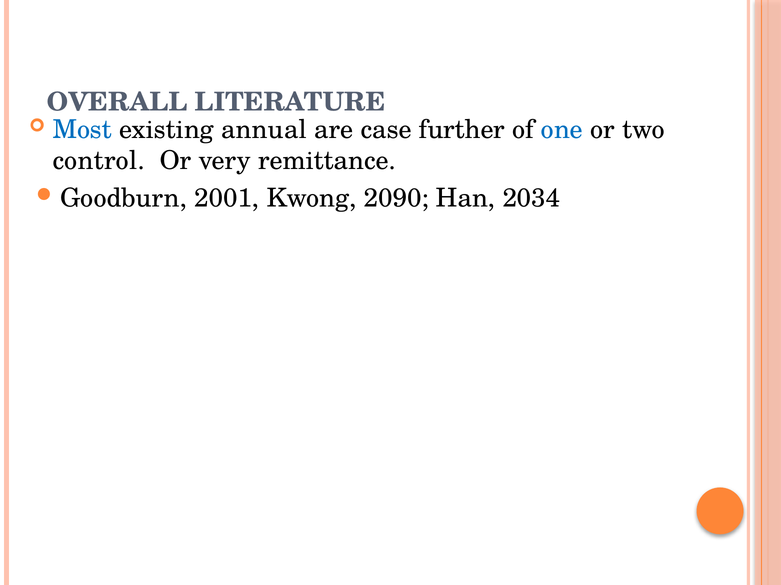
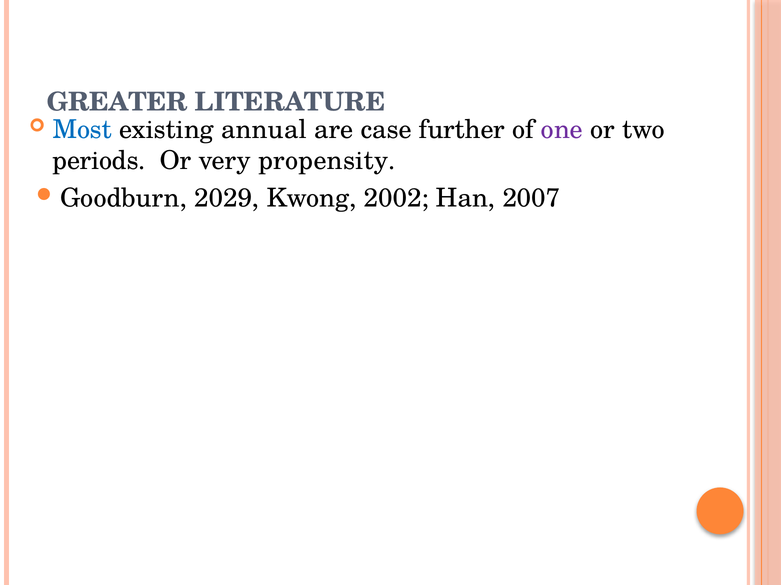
OVERALL: OVERALL -> GREATER (117, 102)
one colour: blue -> purple (562, 130)
control: control -> periods (99, 161)
remittance: remittance -> propensity (327, 161)
2001: 2001 -> 2029 (227, 199)
2090: 2090 -> 2002 (396, 199)
2034: 2034 -> 2007 (531, 199)
